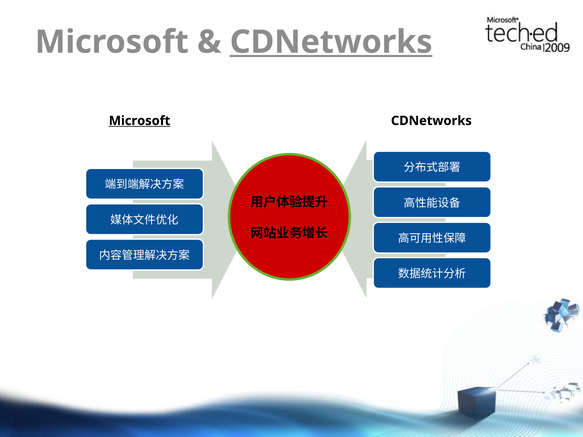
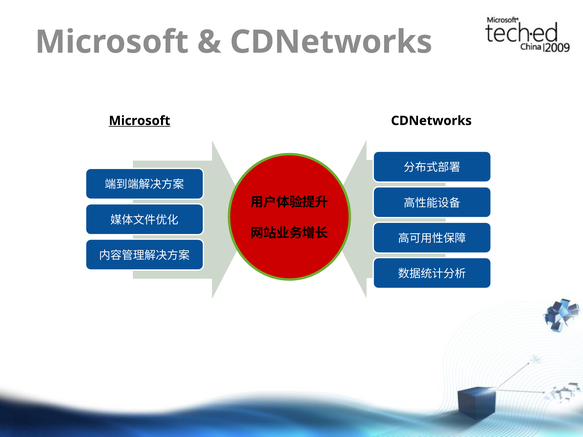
CDNetworks underline: present -> none (331, 42)
